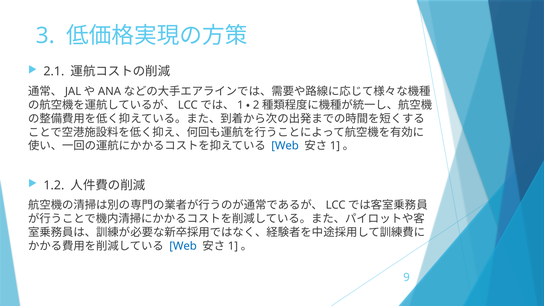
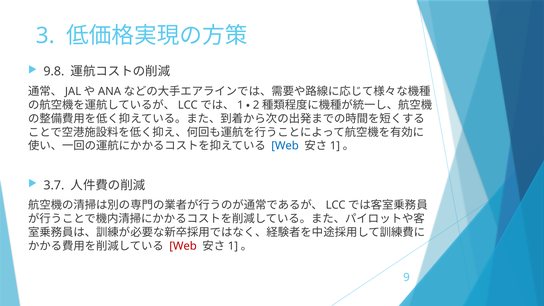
2.1: 2.1 -> 9.8 (54, 72)
1.2: 1.2 -> 3.7 (54, 185)
Web colour: blue -> red (183, 246)
